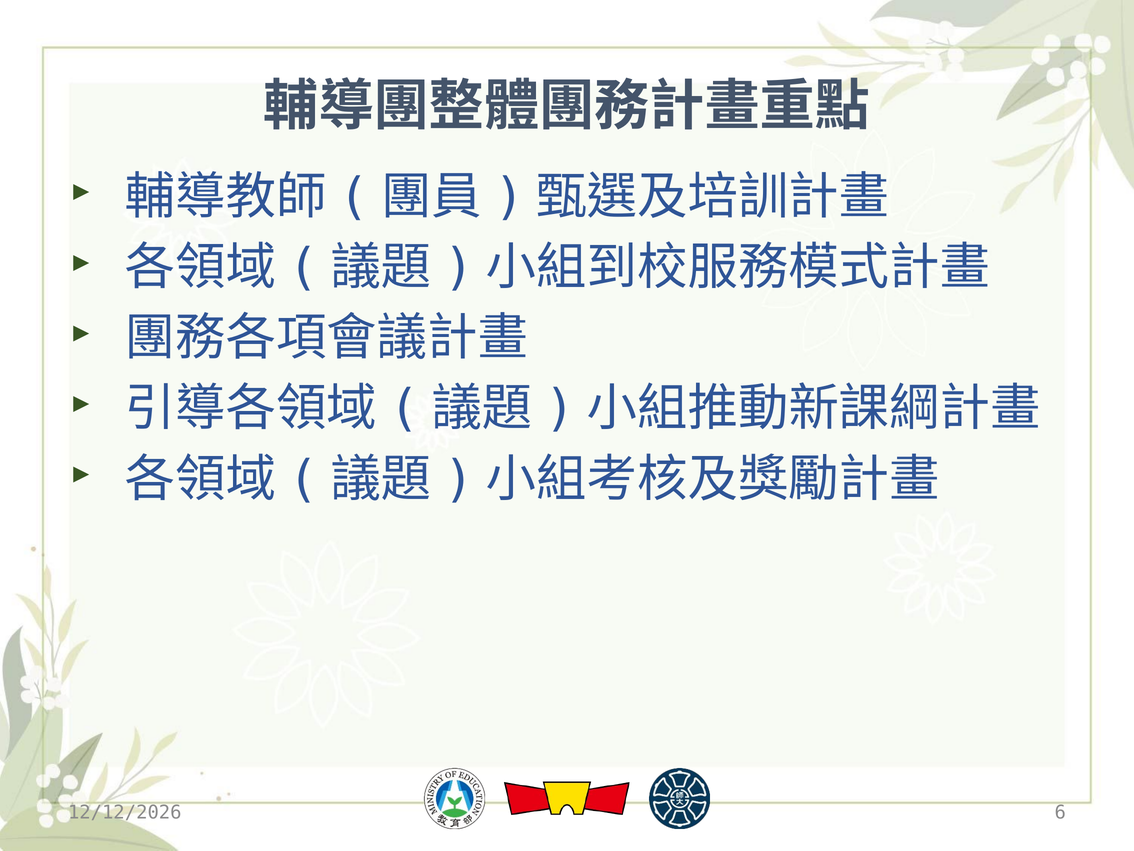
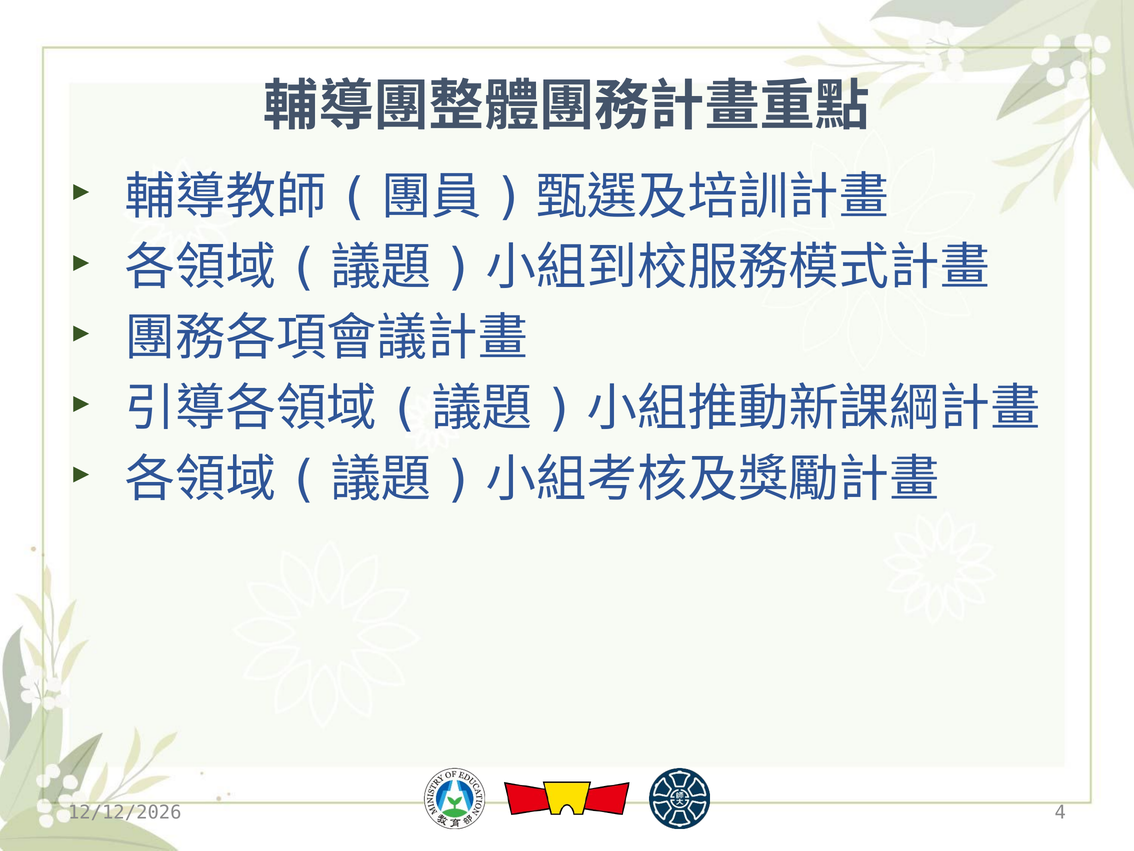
6: 6 -> 4 (1060, 812)
